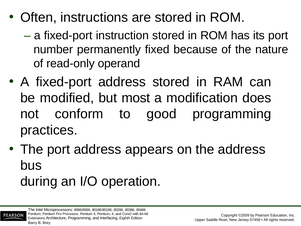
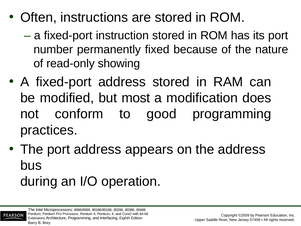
operand: operand -> showing (119, 63)
